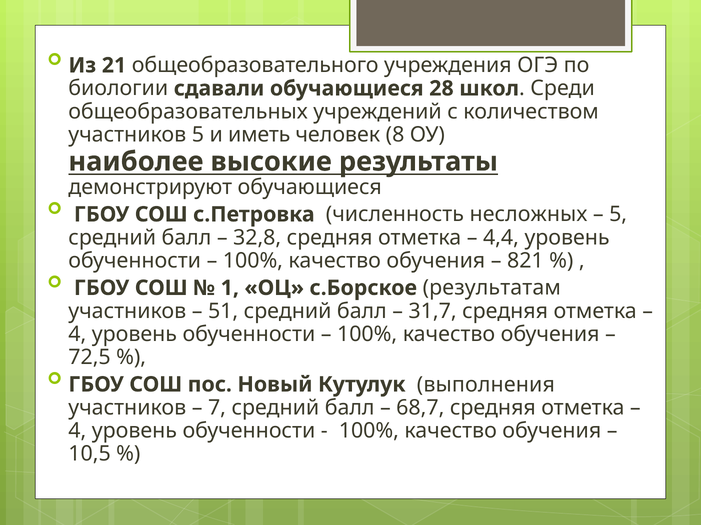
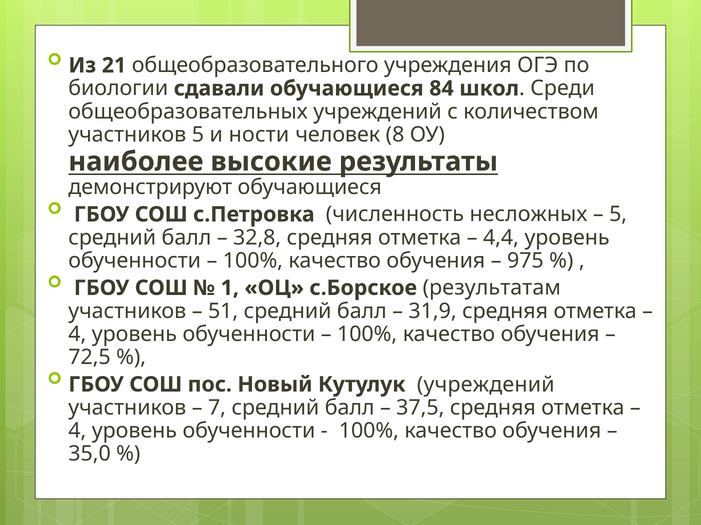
28: 28 -> 84 (441, 89)
иметь: иметь -> ности (259, 135)
821: 821 -> 975 (525, 261)
31,7: 31,7 -> 31,9 (433, 311)
Кутулук выполнения: выполнения -> учреждений (486, 385)
68,7: 68,7 -> 37,5 (420, 408)
10,5: 10,5 -> 35,0 (90, 454)
